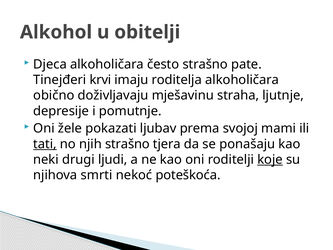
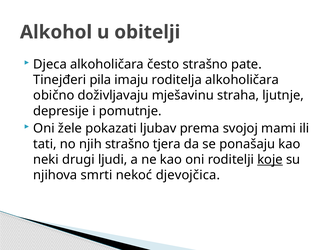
krvi: krvi -> pila (100, 80)
tati underline: present -> none (45, 144)
poteškoća: poteškoća -> djevojčica (188, 175)
